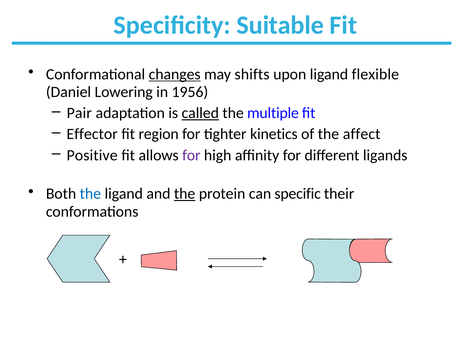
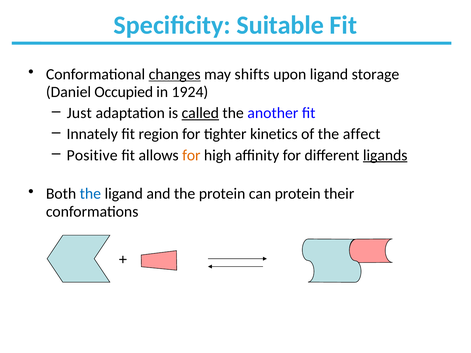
flexible: flexible -> storage (375, 74)
Lowering: Lowering -> Occupied (124, 92)
1956: 1956 -> 1924 (190, 92)
Pair: Pair -> Just (79, 113)
multiple: multiple -> another (273, 113)
Effector: Effector -> Innately (92, 134)
for colour: purple -> orange (191, 155)
ligands underline: none -> present (385, 155)
the underline: present -> none (185, 194)
can specific: specific -> protein (298, 194)
